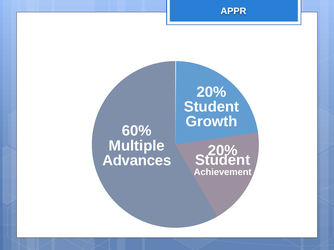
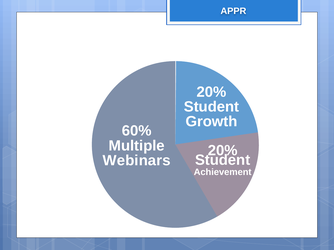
Advances: Advances -> Webinars (137, 161)
